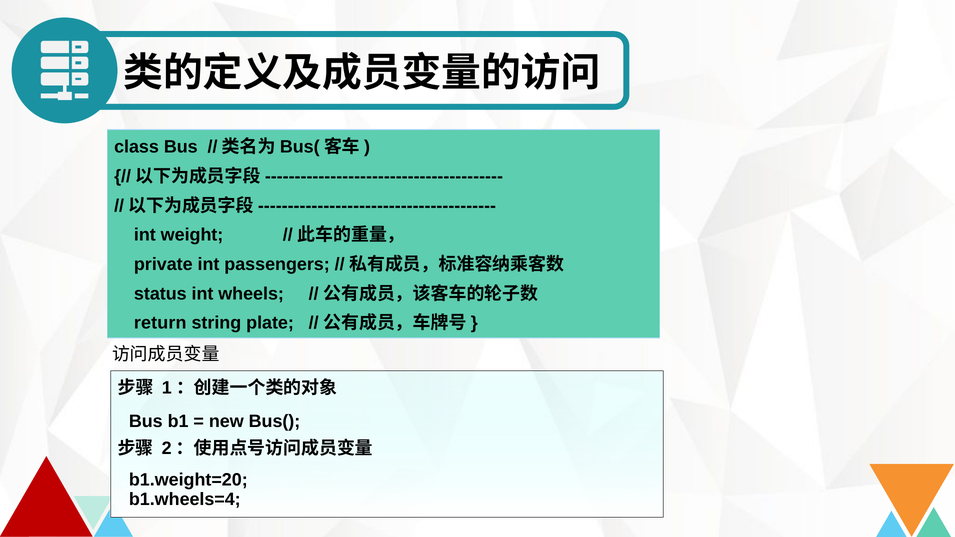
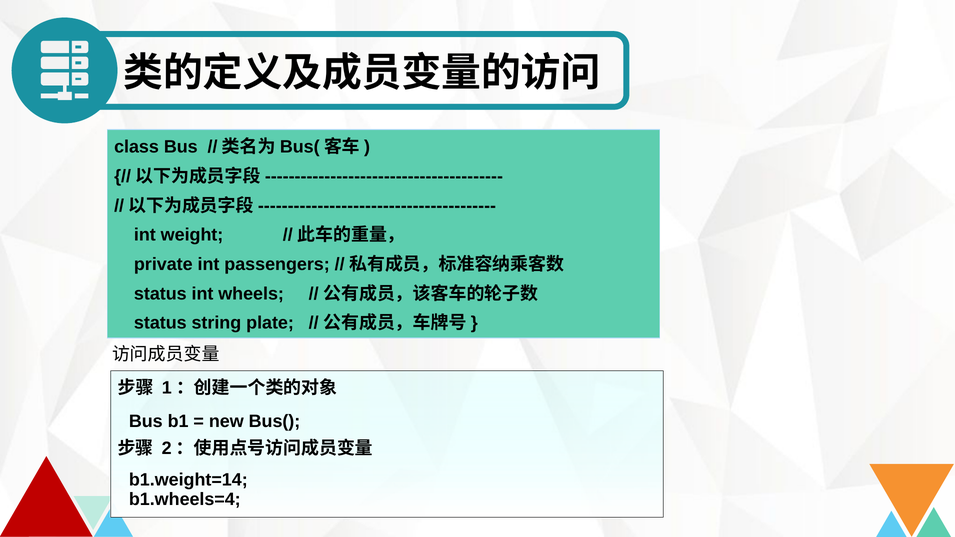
return: return -> status (160, 323)
b1.weight=20: b1.weight=20 -> b1.weight=14 (188, 480)
